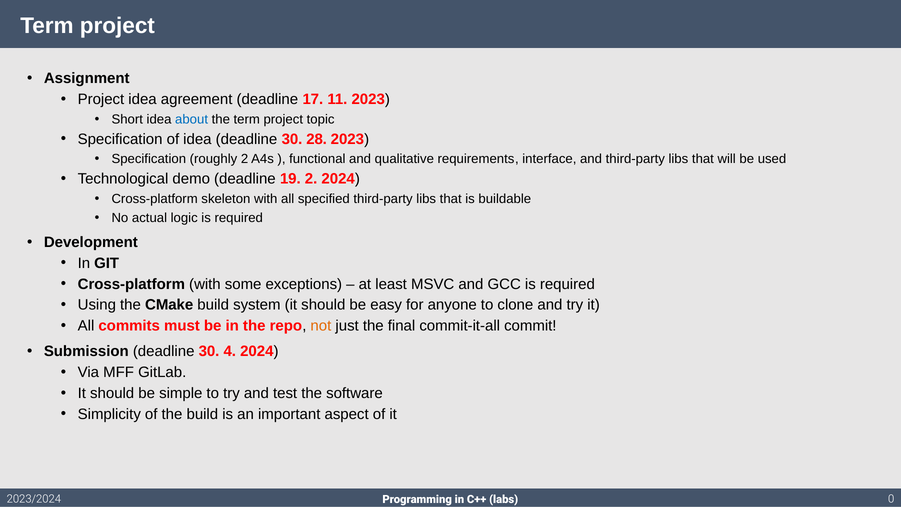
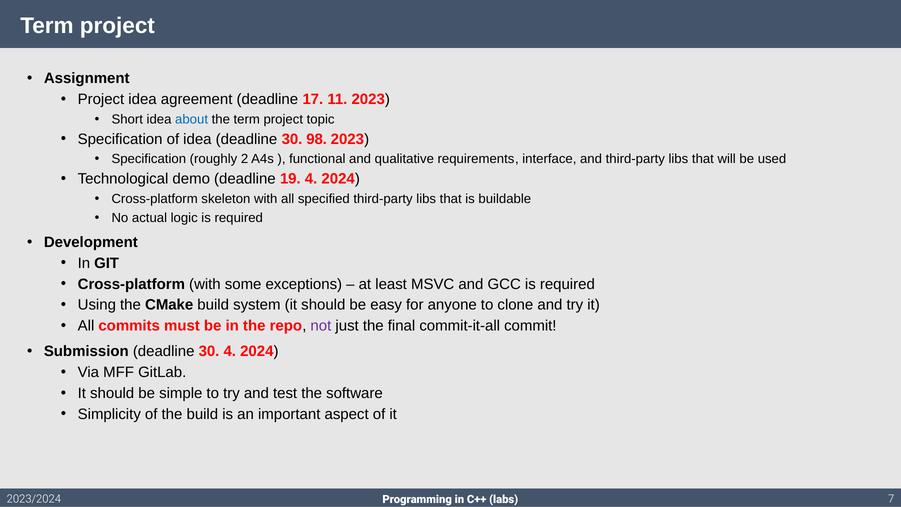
28: 28 -> 98 (317, 139)
19 2: 2 -> 4 (311, 179)
not colour: orange -> purple (321, 326)
0: 0 -> 7 (891, 499)
